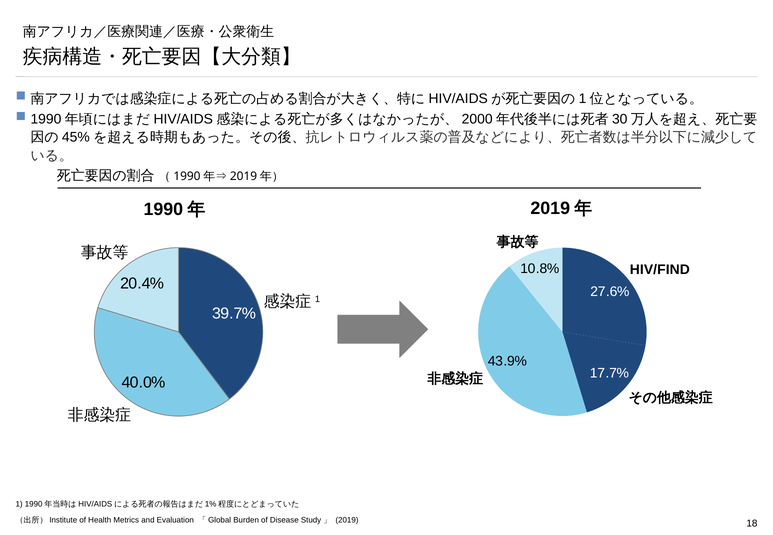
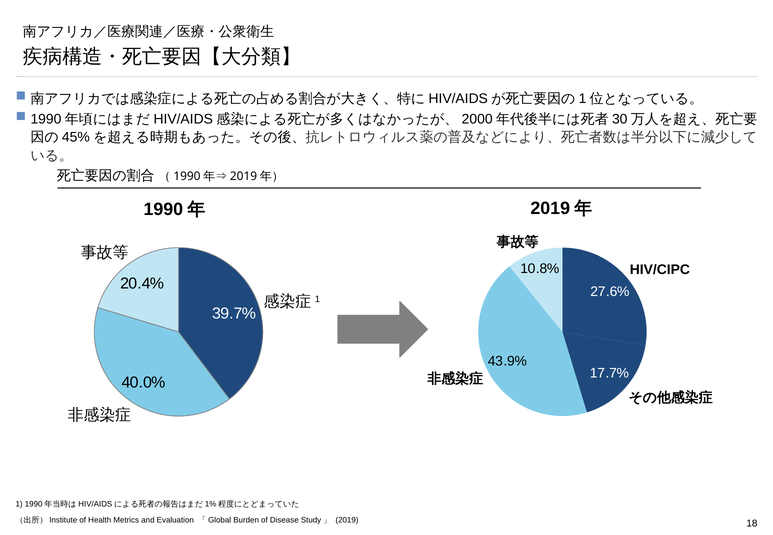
HIV/FIND: HIV/FIND -> HIV/CIPC (660, 270)
